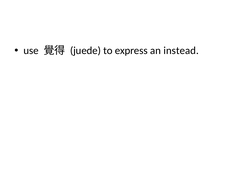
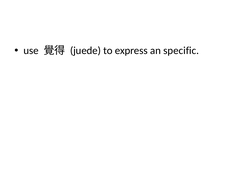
instead: instead -> specific (181, 51)
